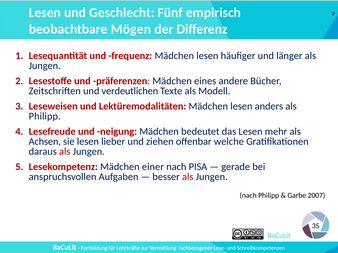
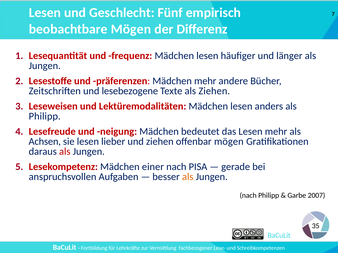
Mädchen eines: eines -> mehr (205, 81)
verdeutlichen: verdeutlichen -> lesebezogene (130, 91)
als Modell: Modell -> Ziehen (214, 91)
offenbar welche: welche -> mögen (229, 142)
als colour: red -> orange (188, 177)
